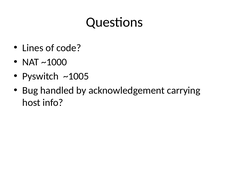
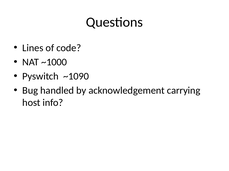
~1005: ~1005 -> ~1090 (76, 77)
